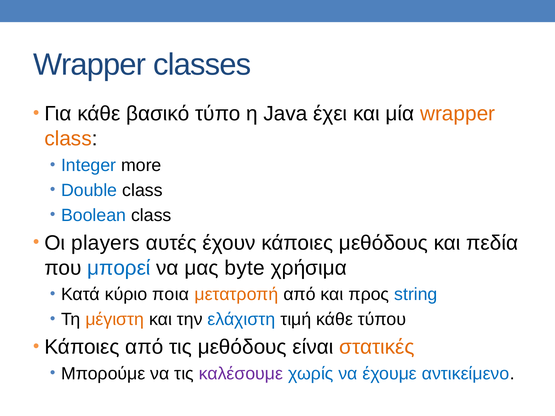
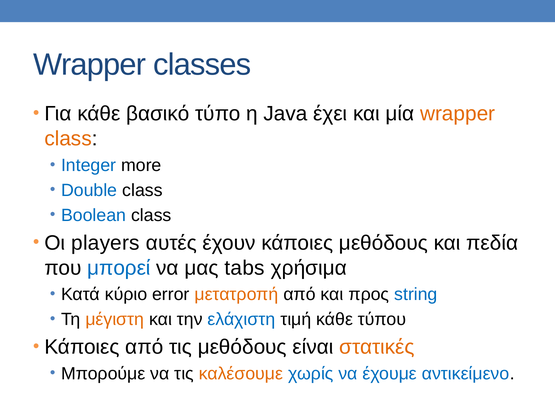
byte: byte -> tabs (245, 268)
ποια: ποια -> error (171, 295)
καλέσουμε colour: purple -> orange (241, 374)
